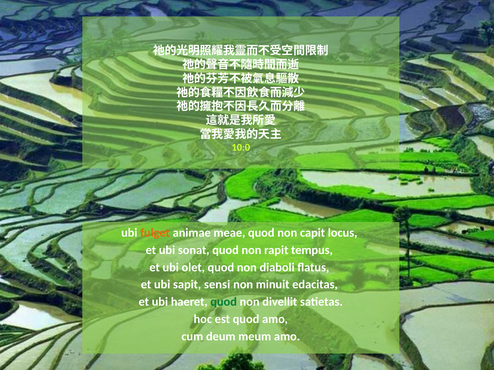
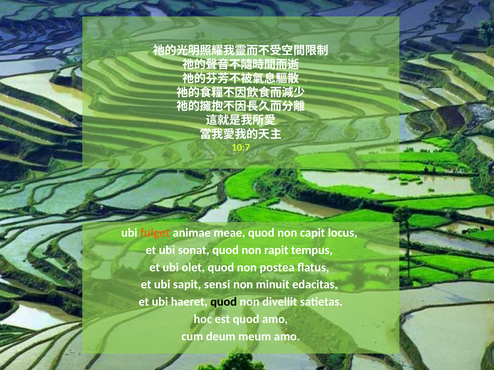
10:0: 10:0 -> 10:7 (241, 148)
diaboli: diaboli -> postea (277, 268)
quod colour: green -> black (224, 302)
